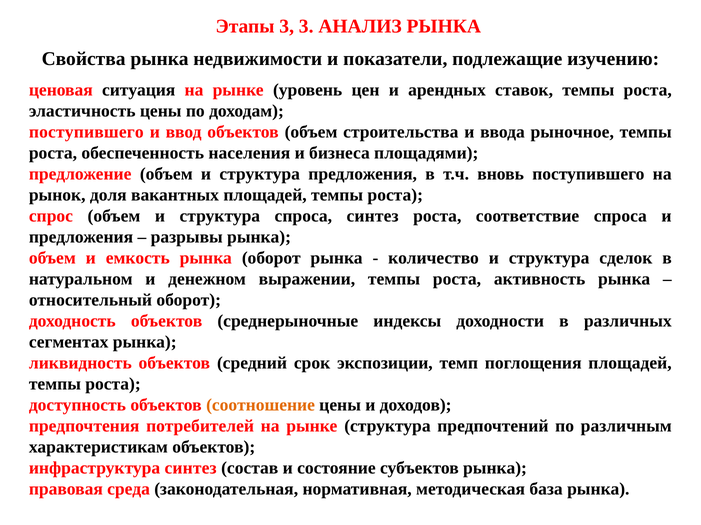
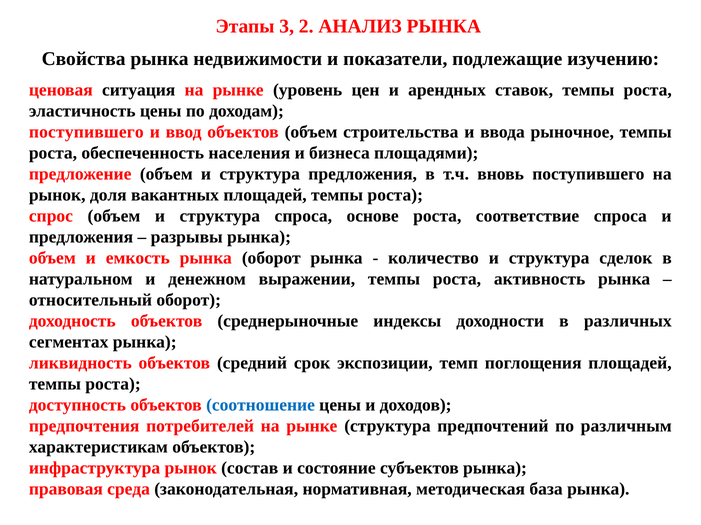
3 3: 3 -> 2 (306, 26)
спроса синтез: синтез -> основе (373, 216)
соотношение colour: orange -> blue (261, 406)
инфраструктура синтез: синтез -> рынок (191, 469)
